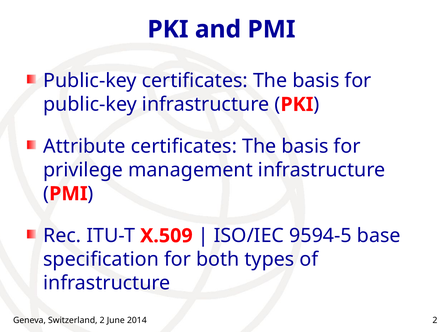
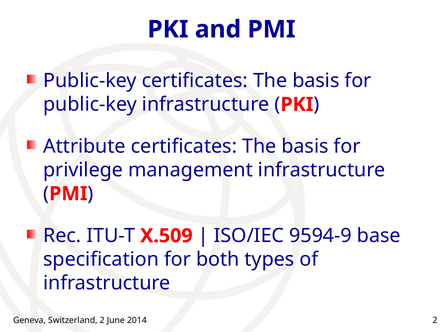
9594-5: 9594-5 -> 9594-9 (321, 236)
